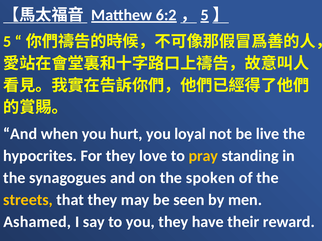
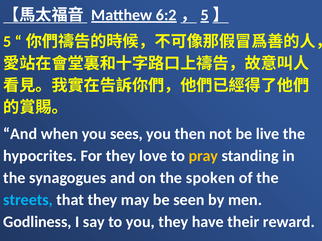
hurt: hurt -> sees (126, 134)
loyal: loyal -> then (190, 134)
streets colour: yellow -> light blue (28, 200)
Ashamed: Ashamed -> Godliness (37, 222)
